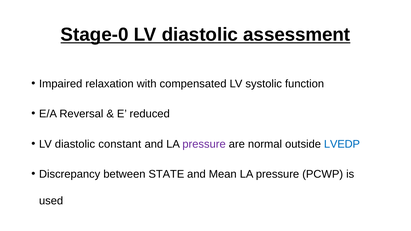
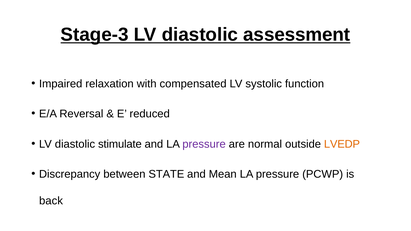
Stage-0: Stage-0 -> Stage-3 (95, 35)
constant: constant -> stimulate (120, 144)
LVEDP colour: blue -> orange (342, 144)
used: used -> back (51, 201)
